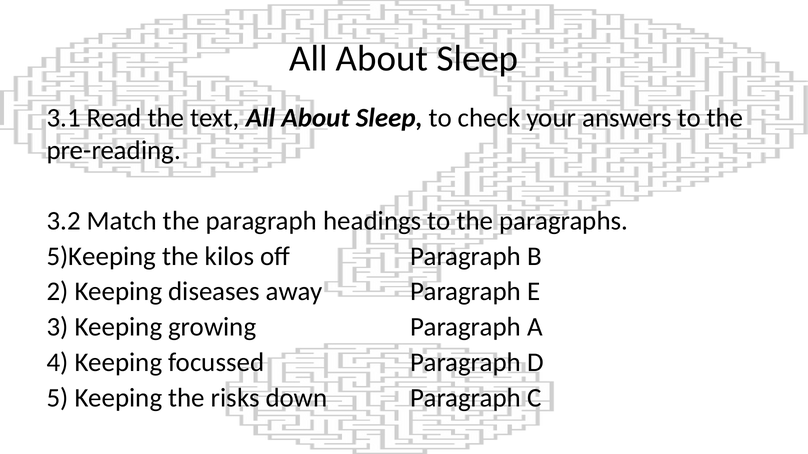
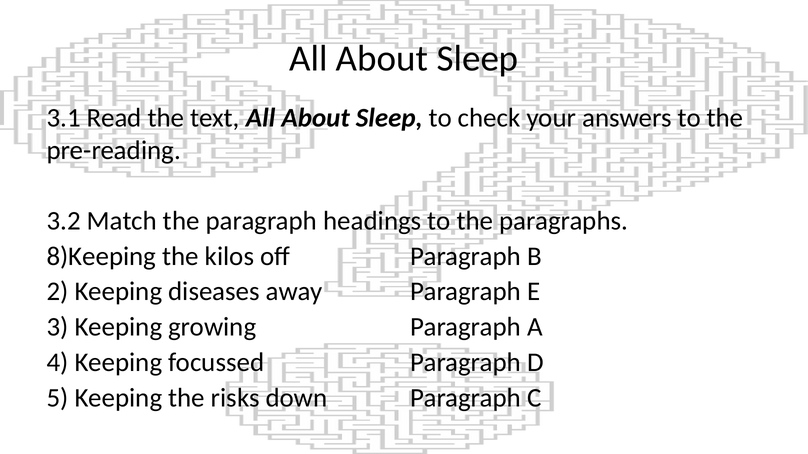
5)Keeping: 5)Keeping -> 8)Keeping (101, 257)
